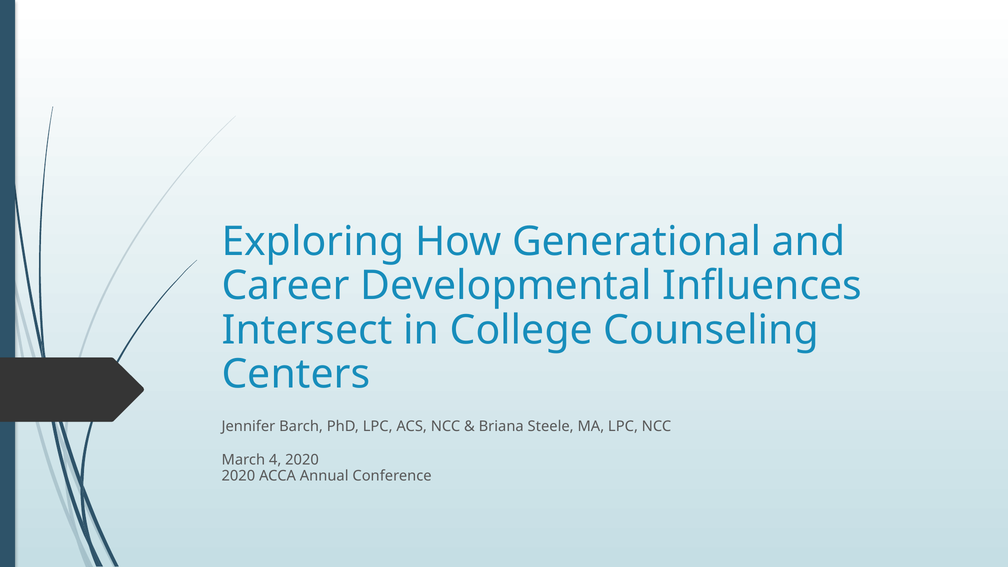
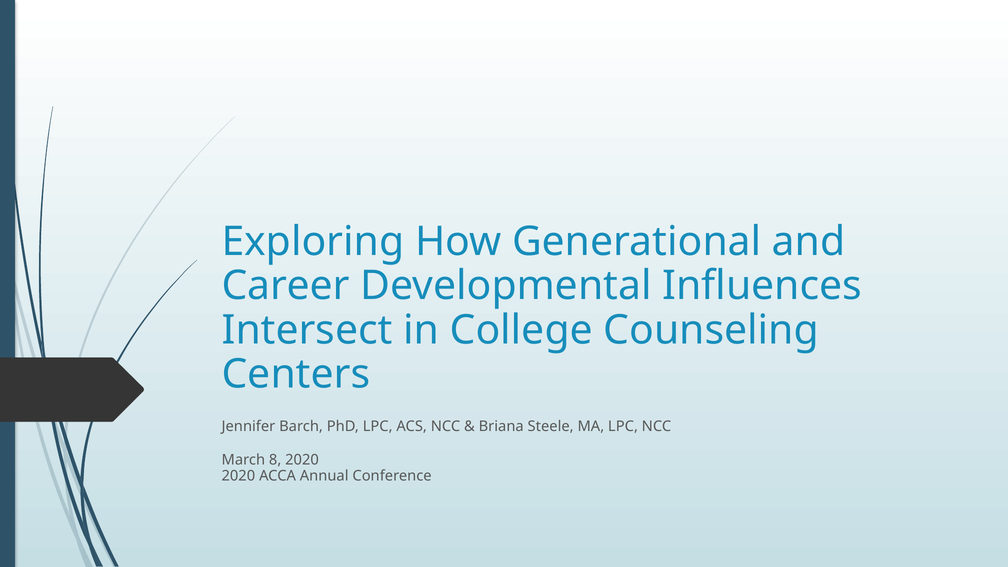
4: 4 -> 8 (275, 460)
